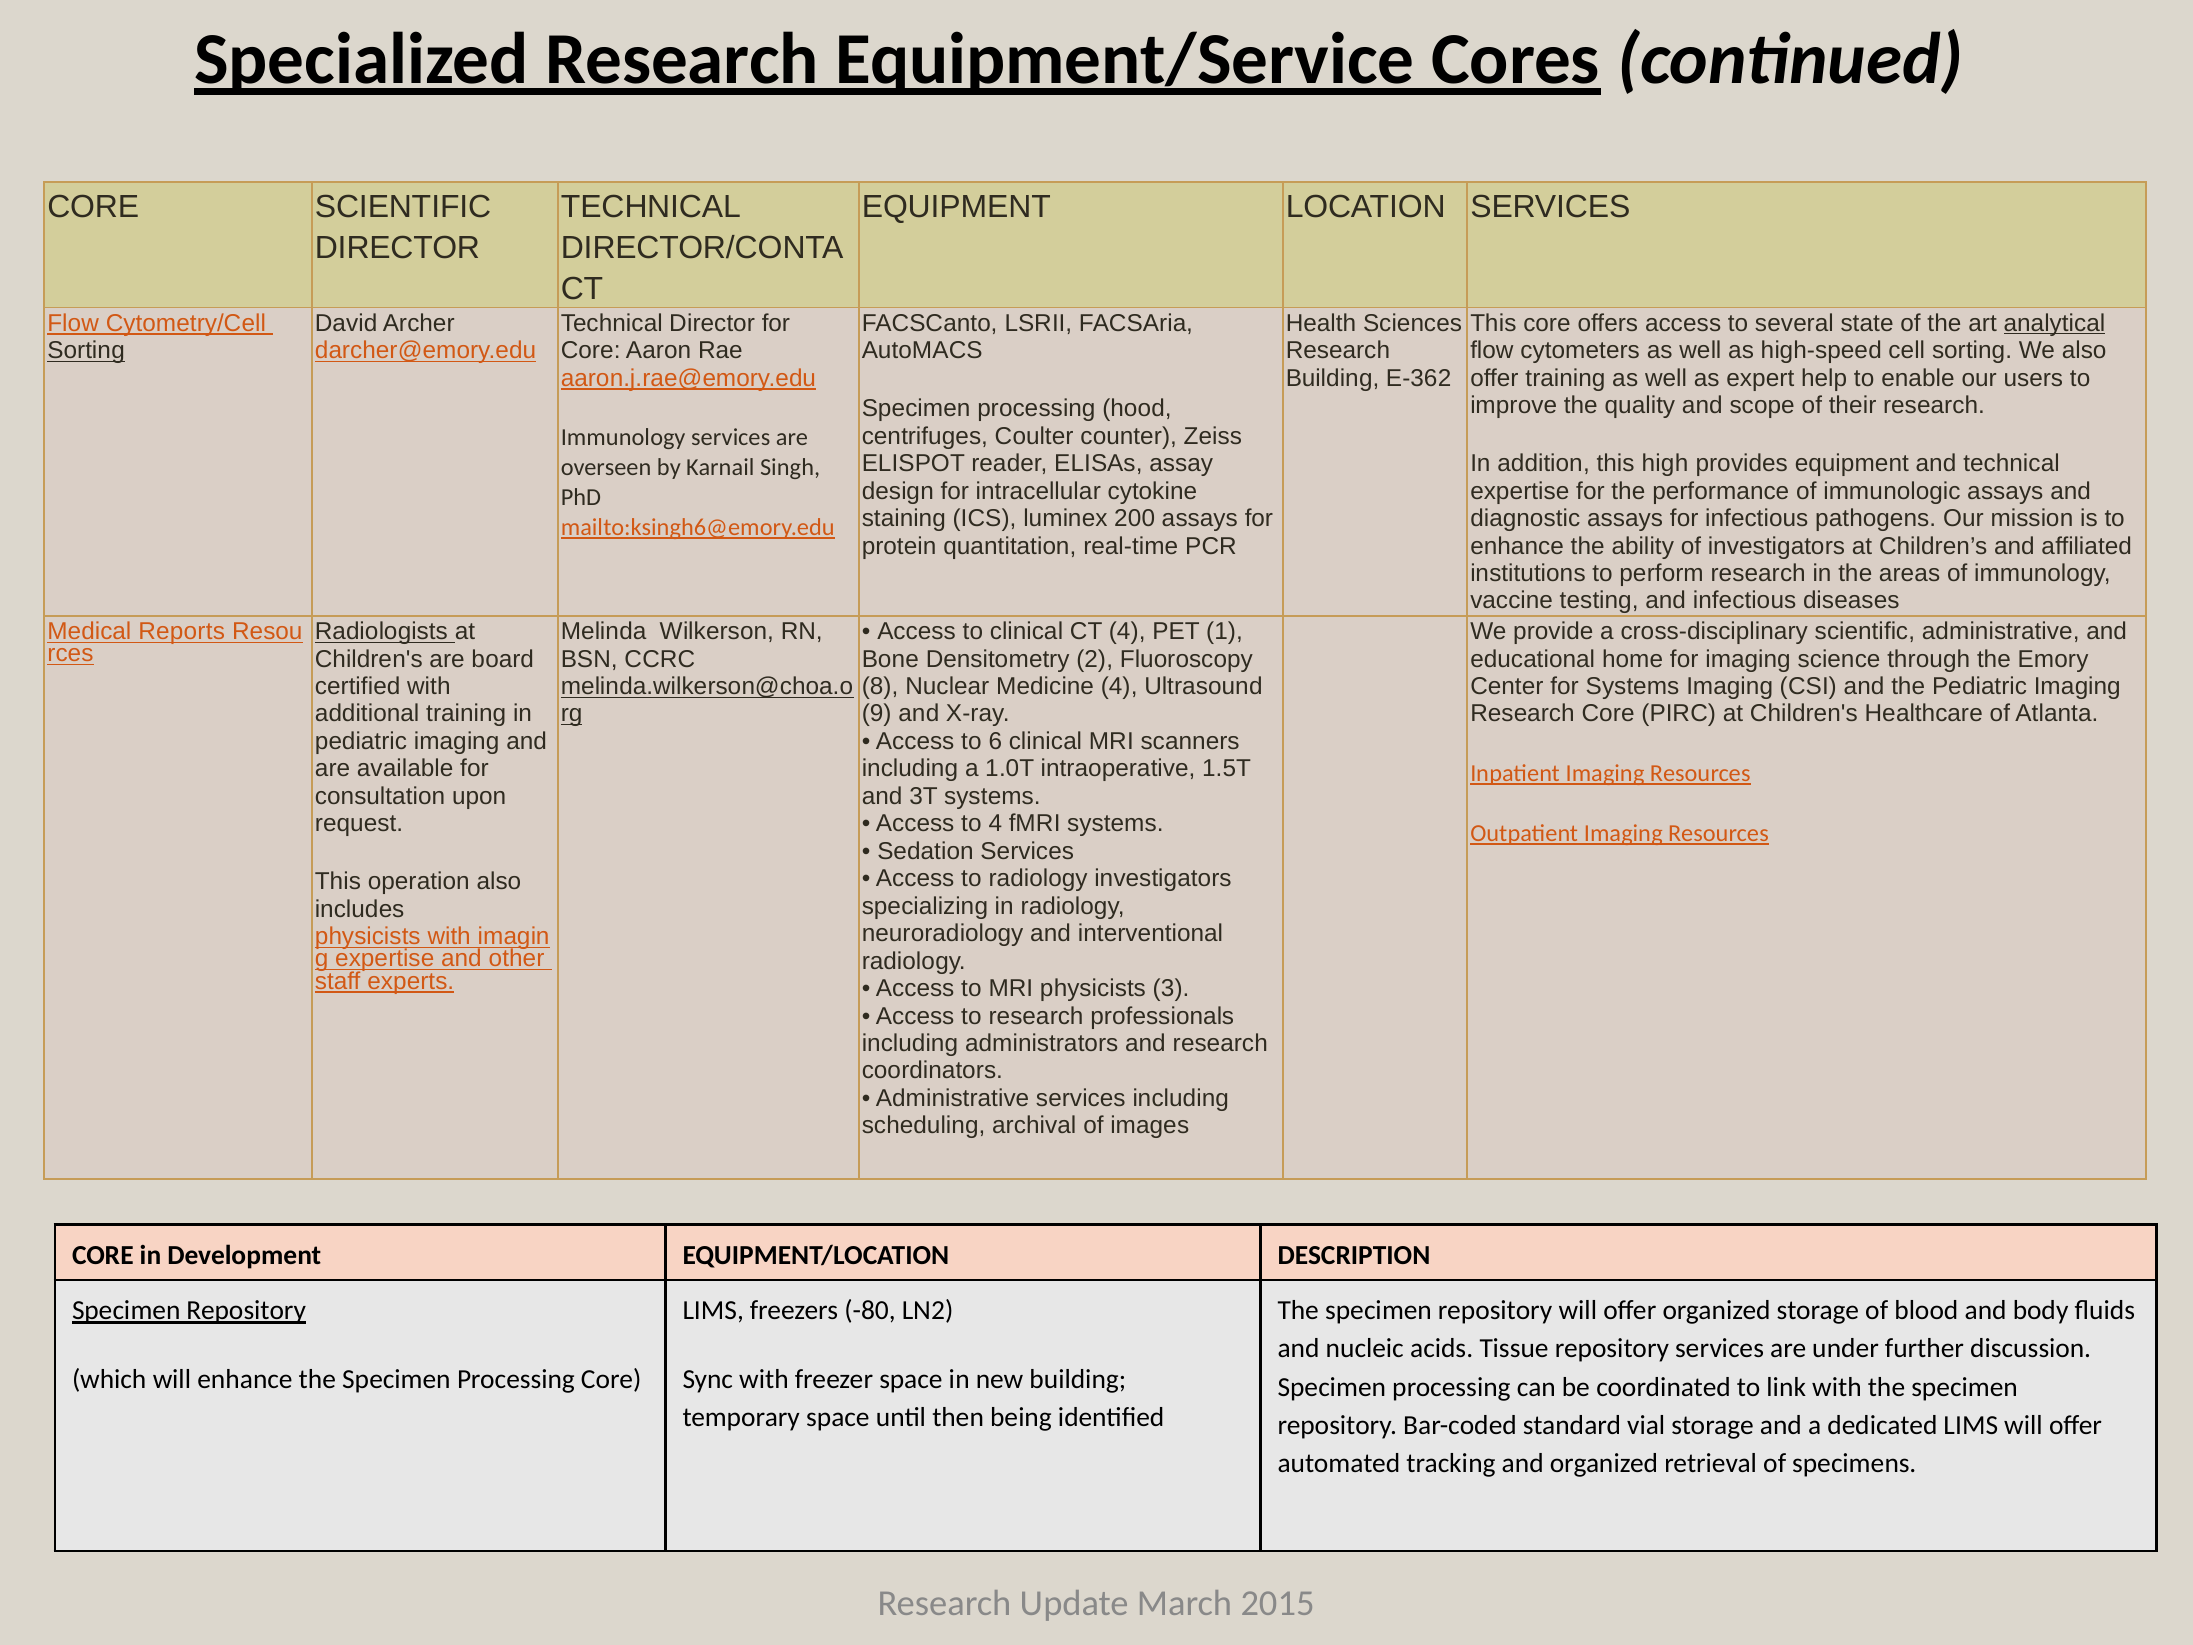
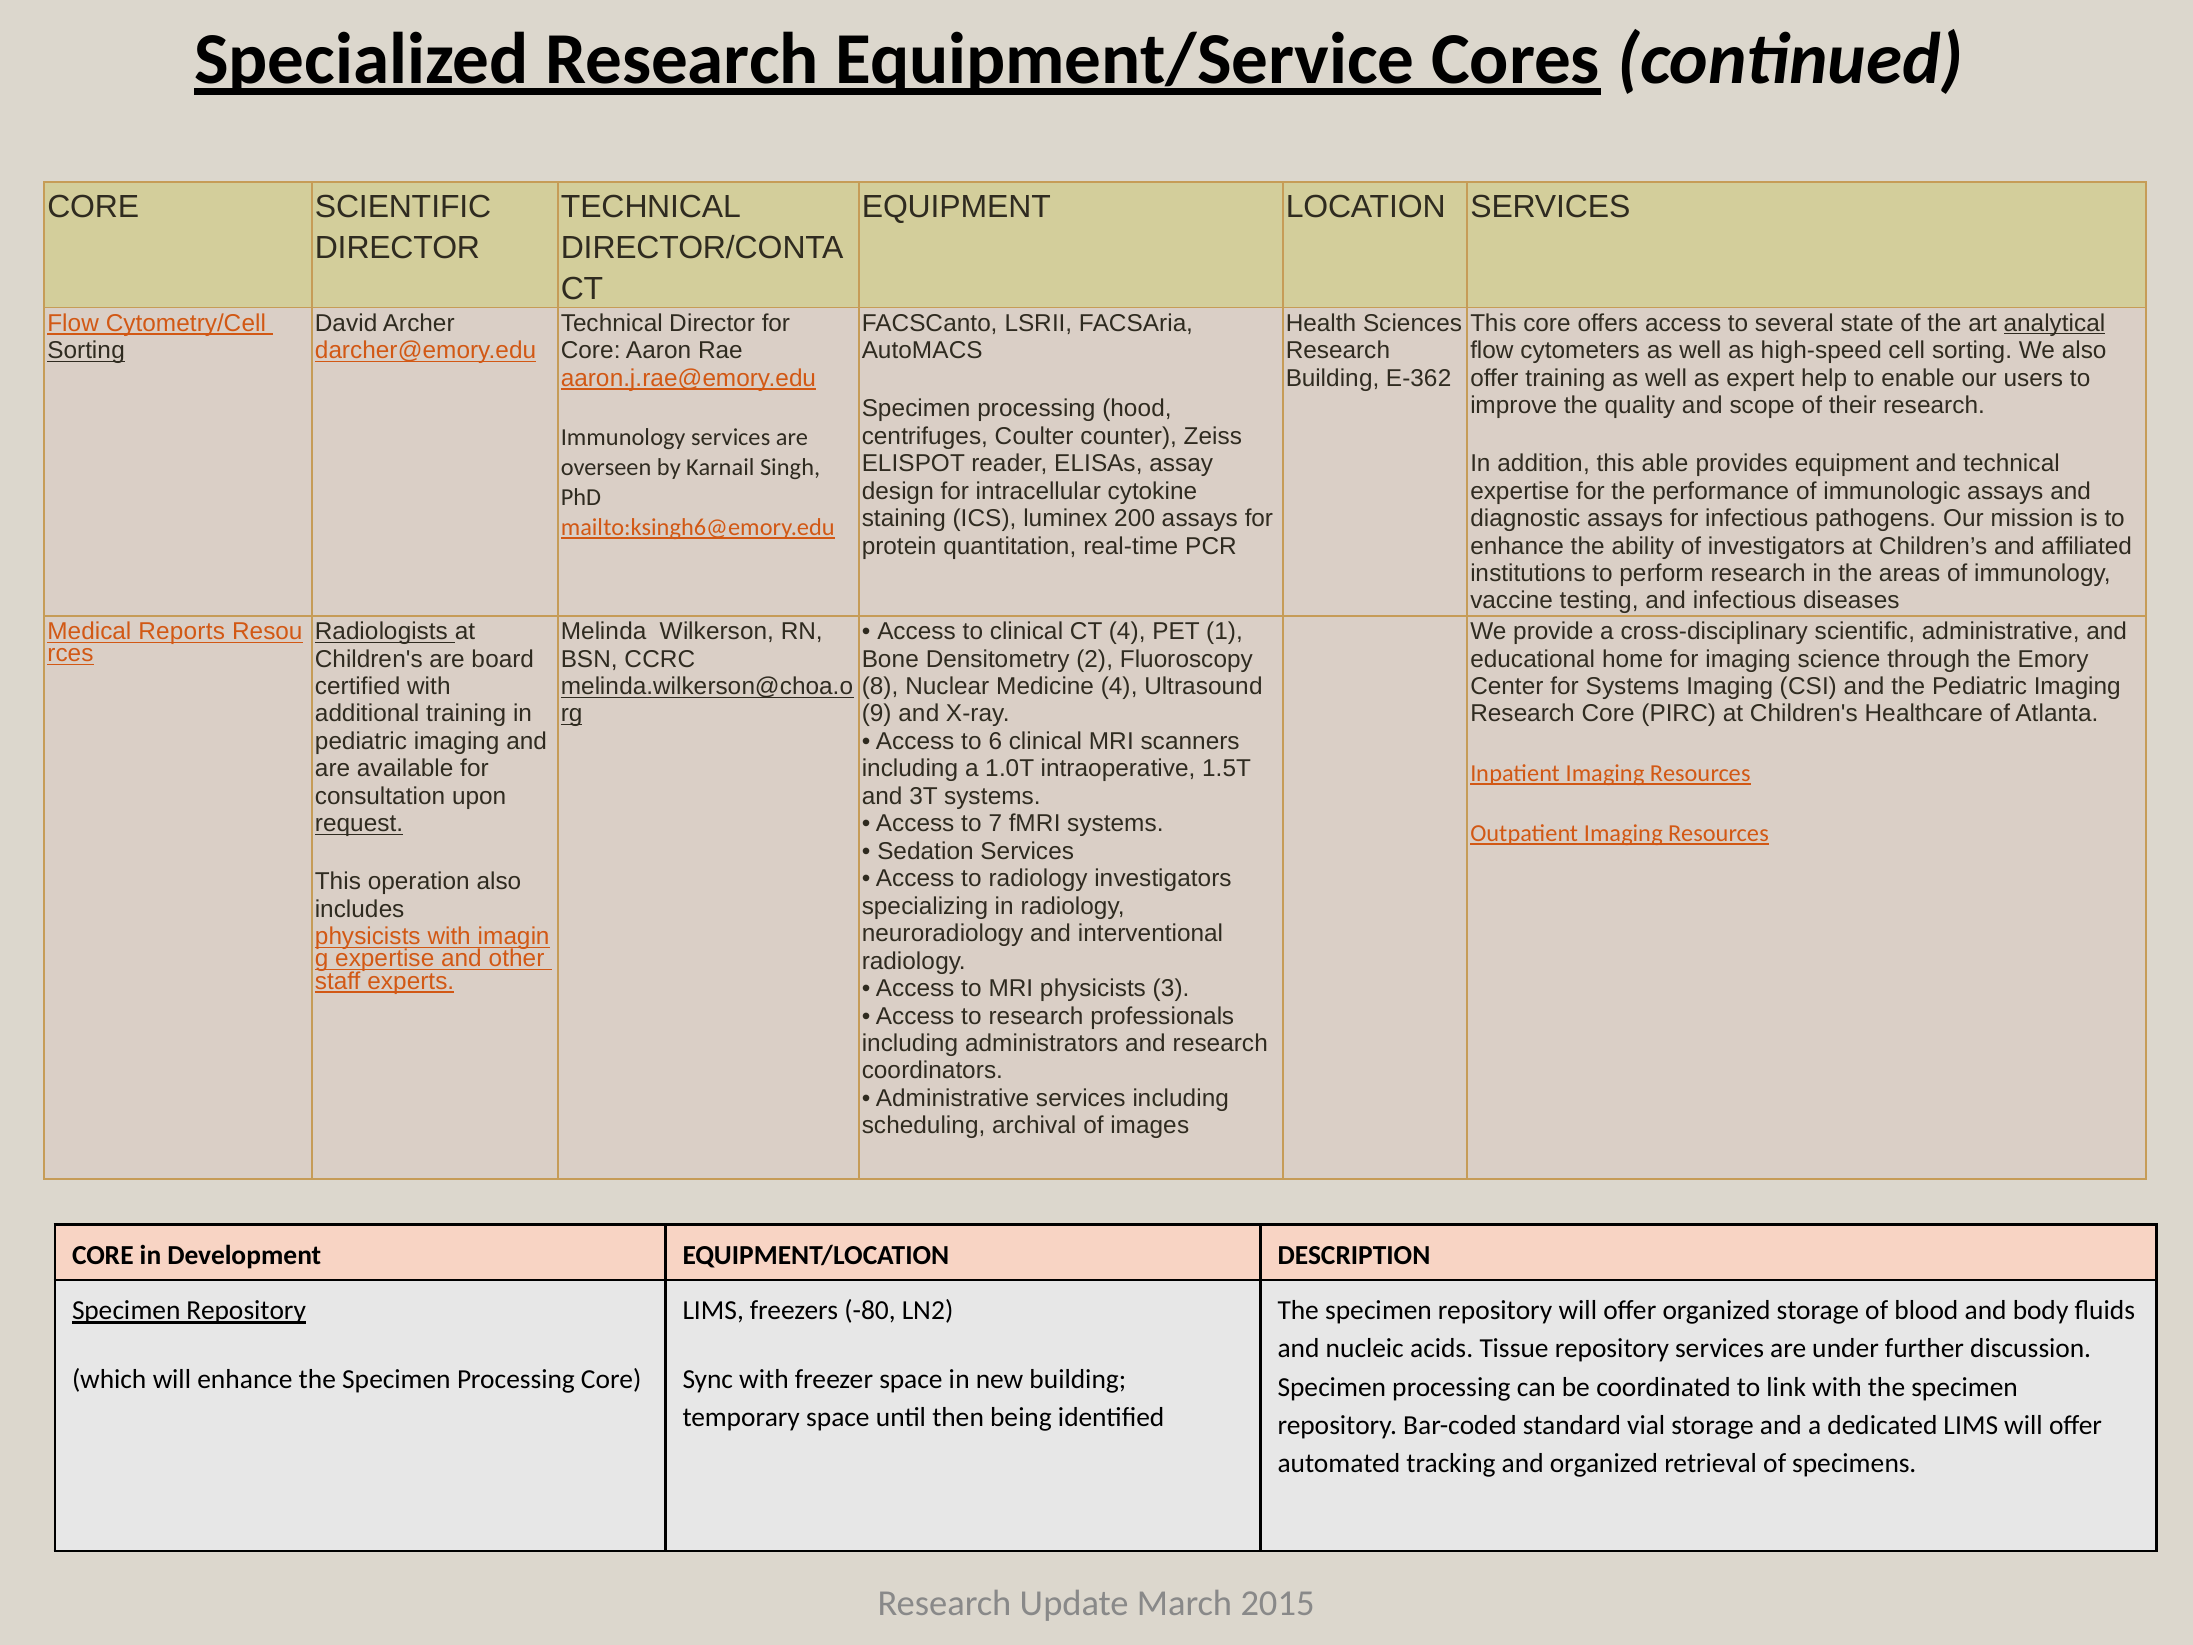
high: high -> able (1665, 464)
request underline: none -> present (359, 824)
to 4: 4 -> 7 (995, 824)
